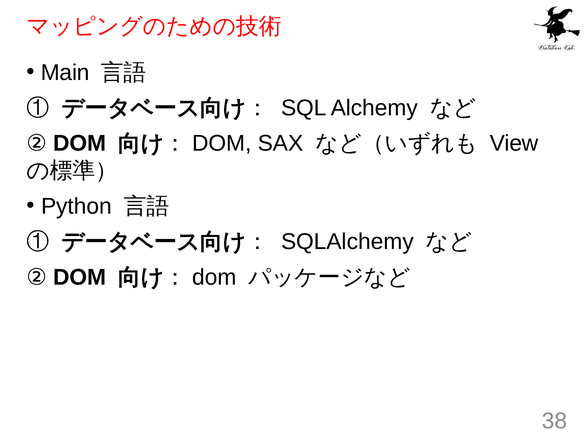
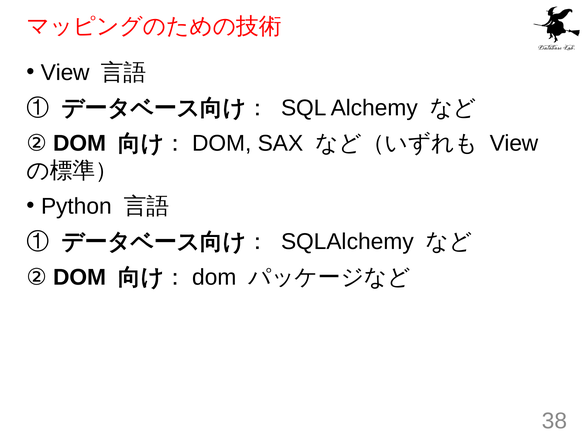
Main: Main -> View (65, 72)
